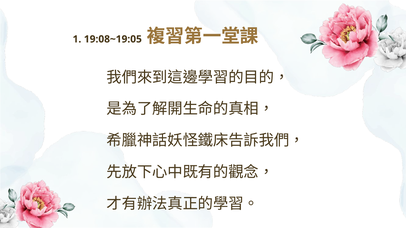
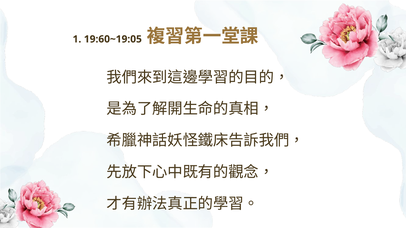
19:08~19:05: 19:08~19:05 -> 19:60~19:05 (113, 39)
